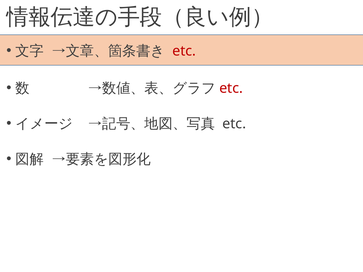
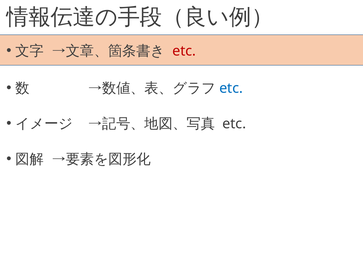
etc colour: red -> blue (231, 88)
